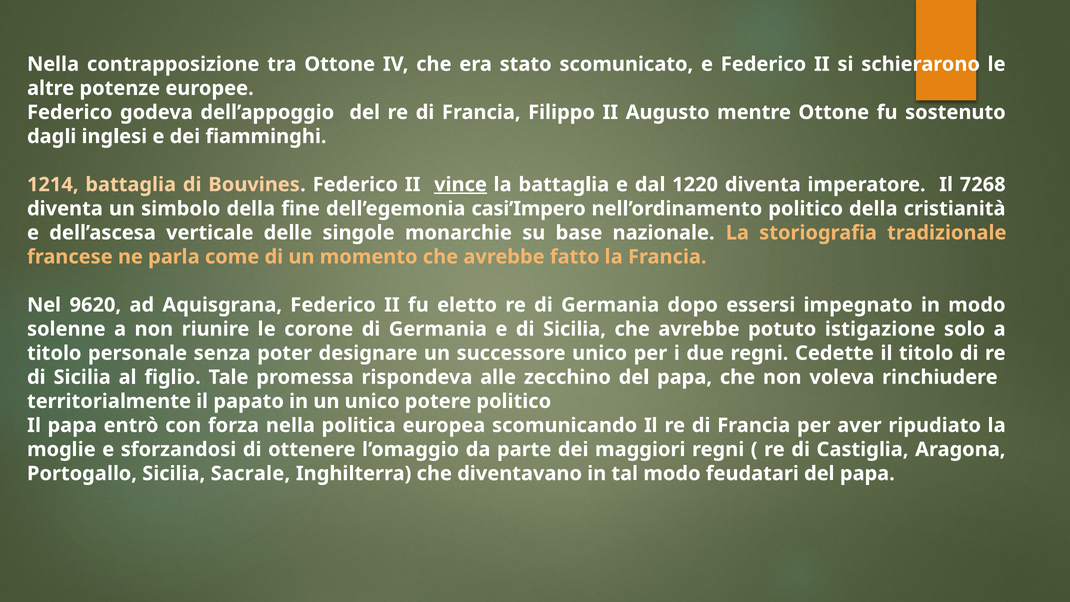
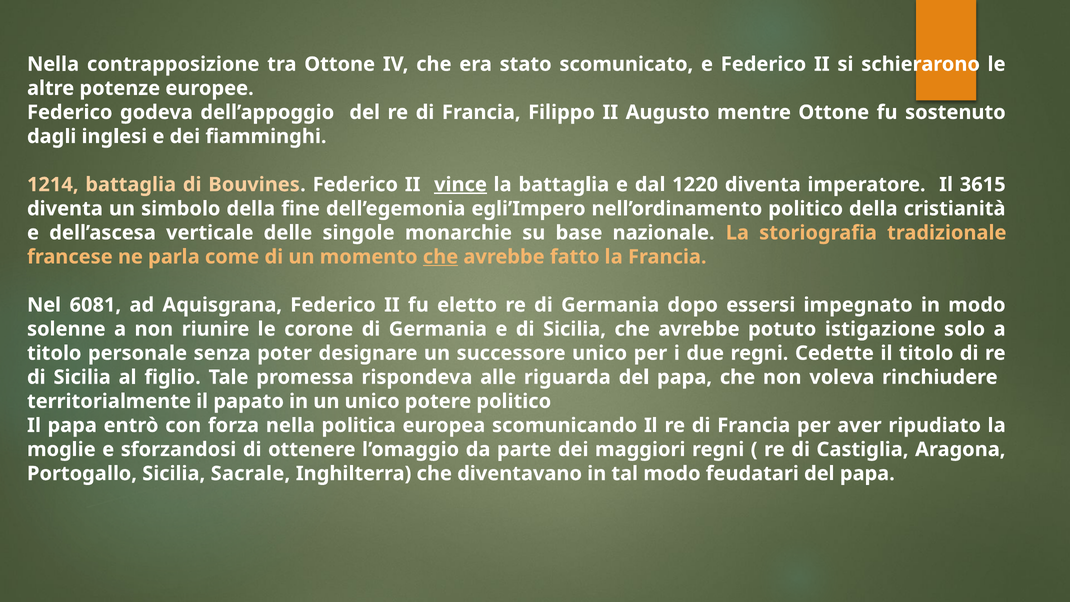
7268: 7268 -> 3615 (983, 185)
casi’Impero: casi’Impero -> egli’Impero (529, 209)
che underline: none -> present (440, 257)
9620: 9620 -> 6081 (95, 305)
zecchino: zecchino -> riguarda (567, 377)
